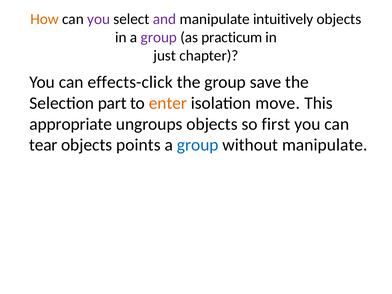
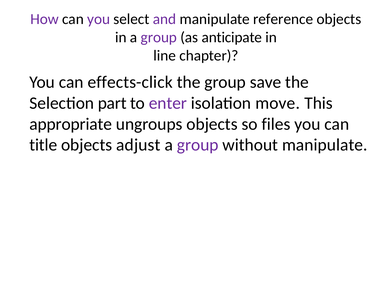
How colour: orange -> purple (45, 19)
intuitively: intuitively -> reference (283, 19)
practicum: practicum -> anticipate (232, 37)
just: just -> line (165, 56)
enter colour: orange -> purple (168, 103)
first: first -> files (276, 124)
tear: tear -> title (43, 145)
points: points -> adjust (138, 145)
group colour: blue -> purple (198, 145)
